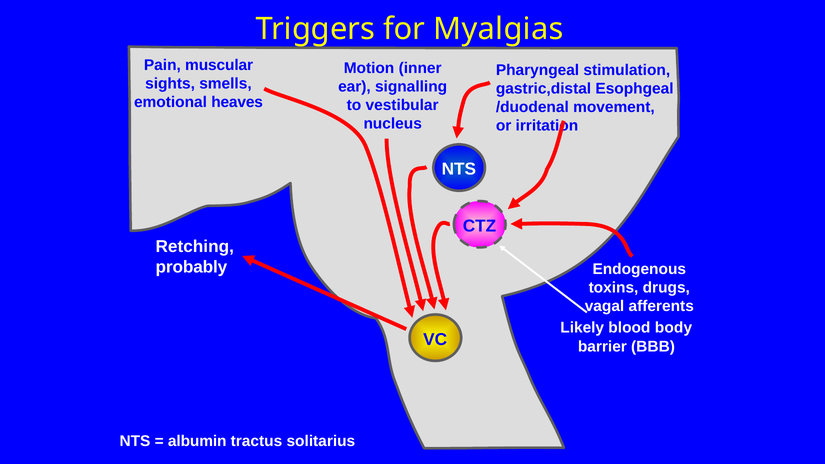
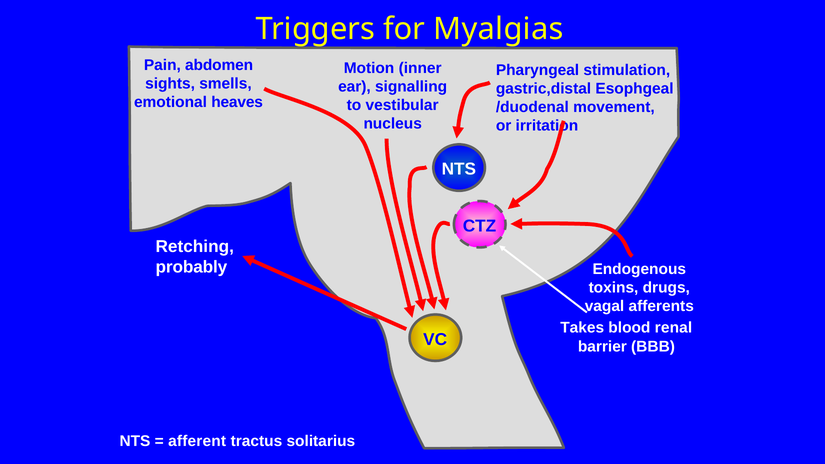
muscular: muscular -> abdomen (219, 65)
Likely: Likely -> Takes (582, 328)
body: body -> renal (674, 328)
albumin: albumin -> afferent (197, 441)
